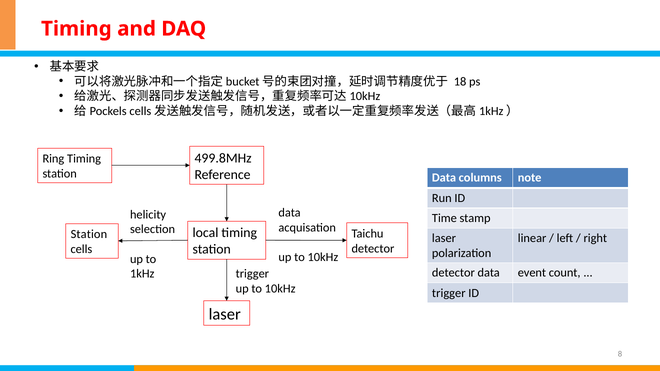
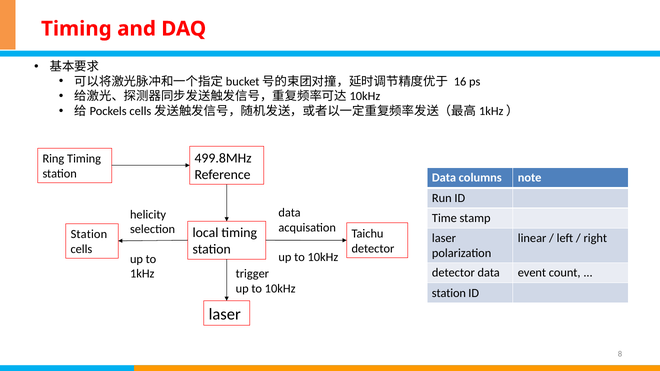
18: 18 -> 16 (460, 81)
trigger: trigger -> station (449, 293)
